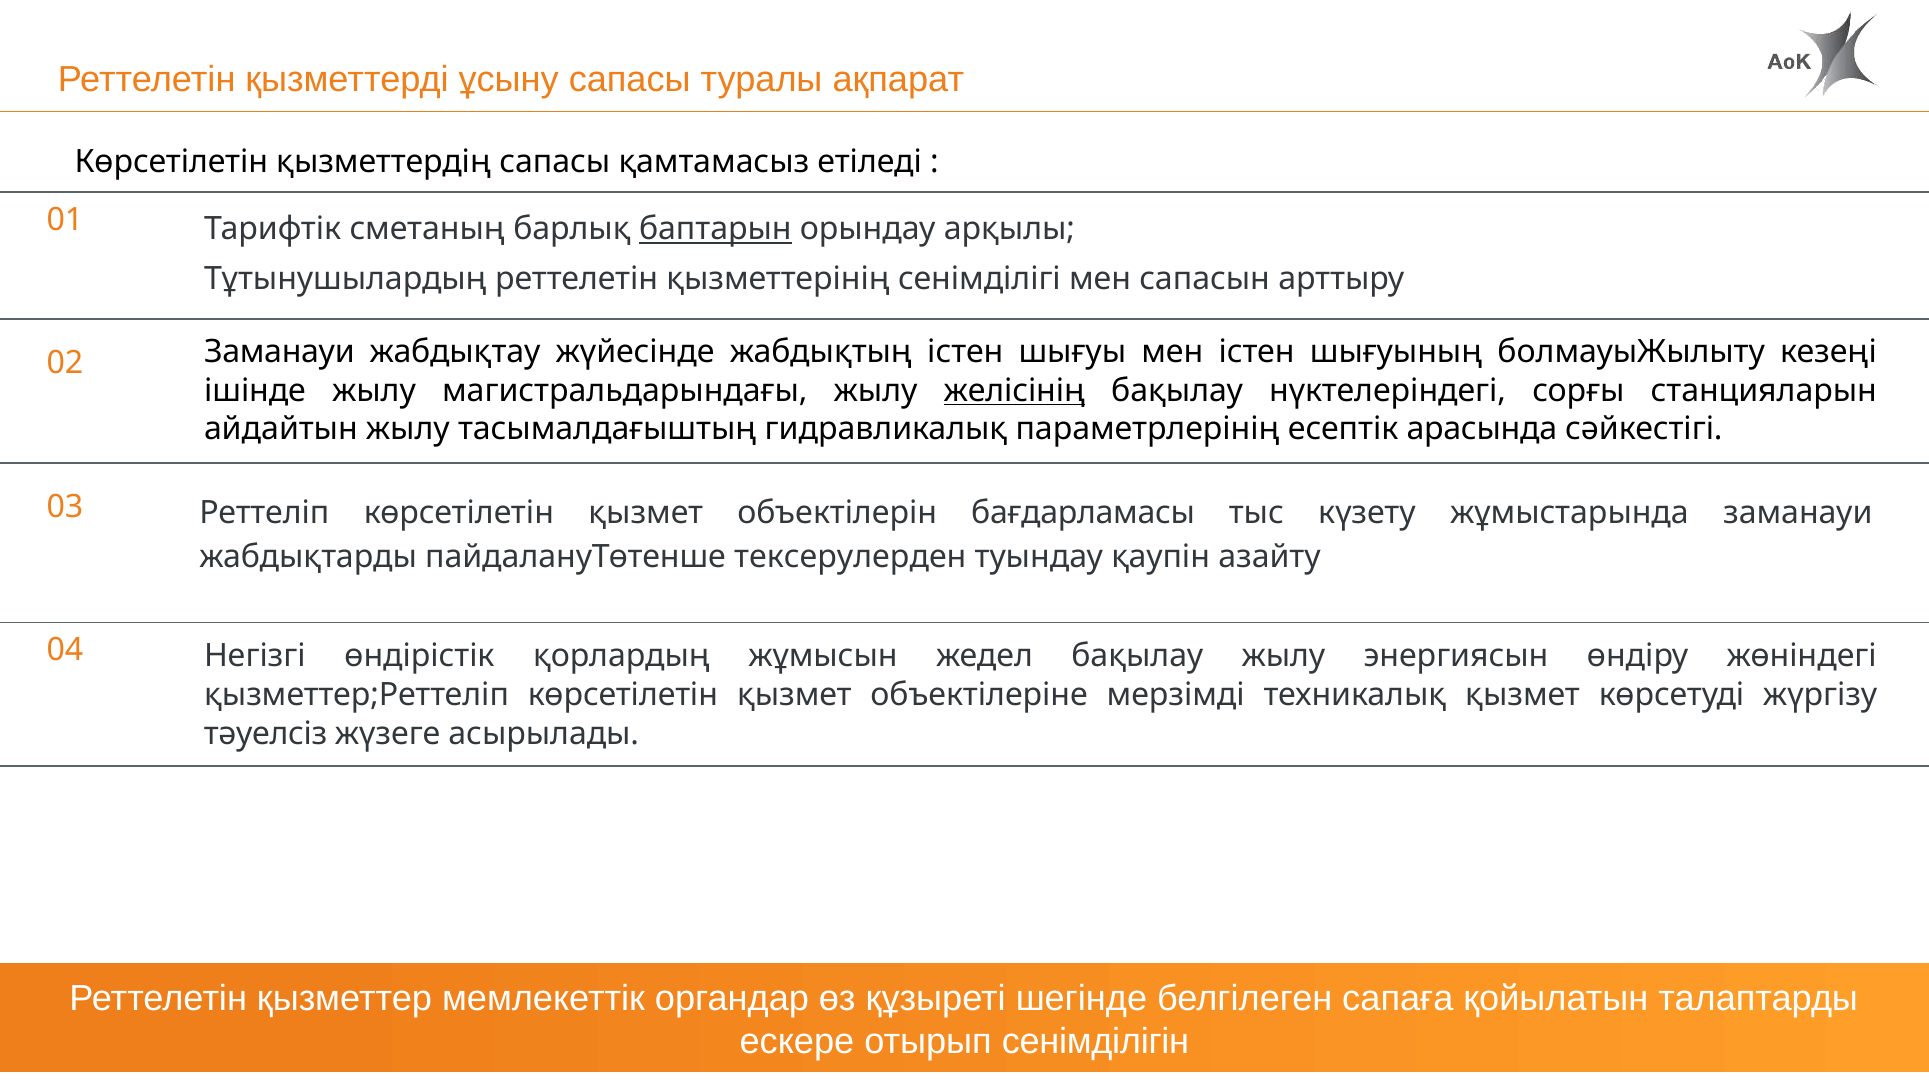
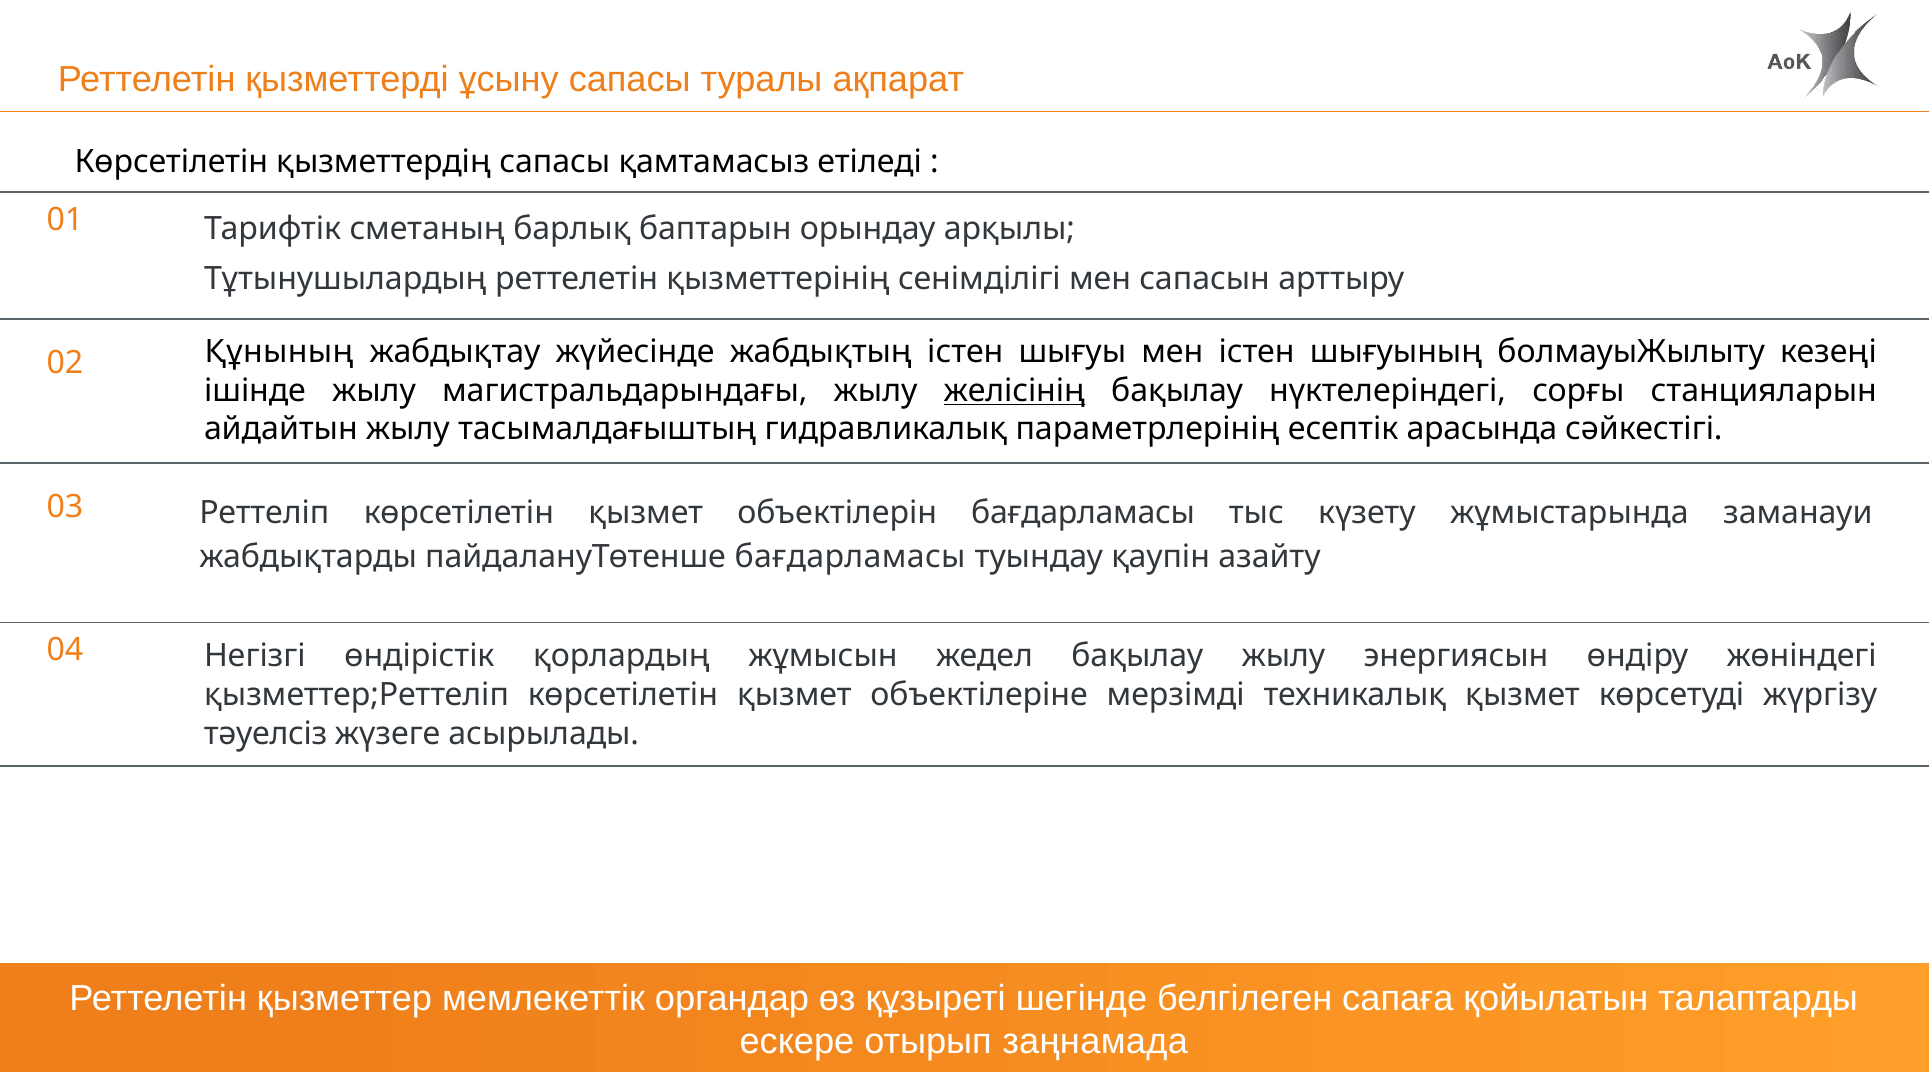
баптарын underline: present -> none (715, 229)
Заманауи: Заманауи -> Құнының (279, 352)
пайдалануТөтенше тексерулерден: тексерулерден -> бағдарламасы (850, 557)
сенімділігін: сенімділігін -> заңнамада (1095, 1042)
